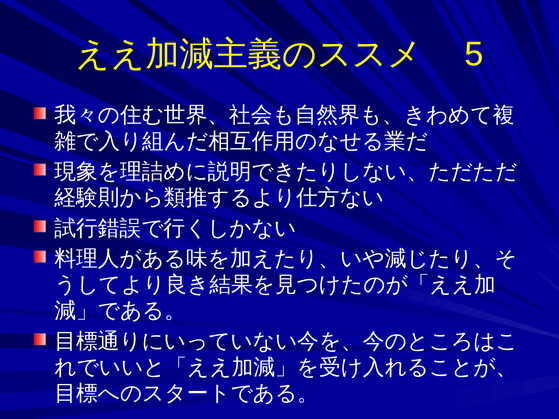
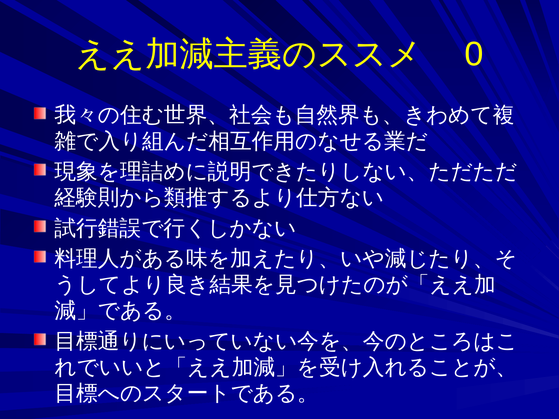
5: 5 -> 0 (474, 54)
